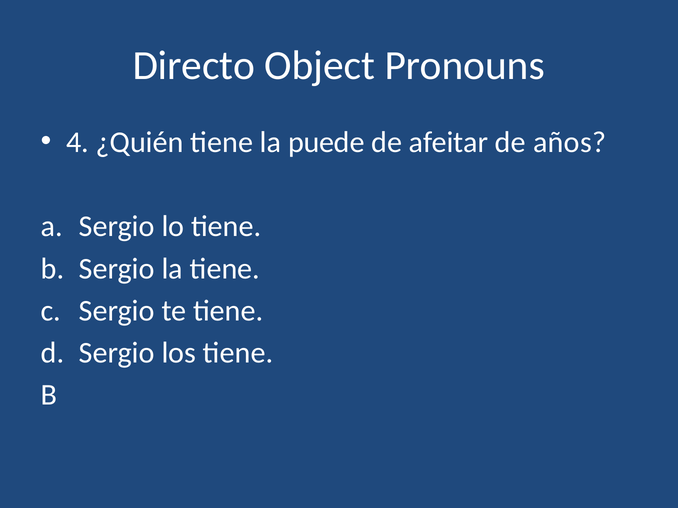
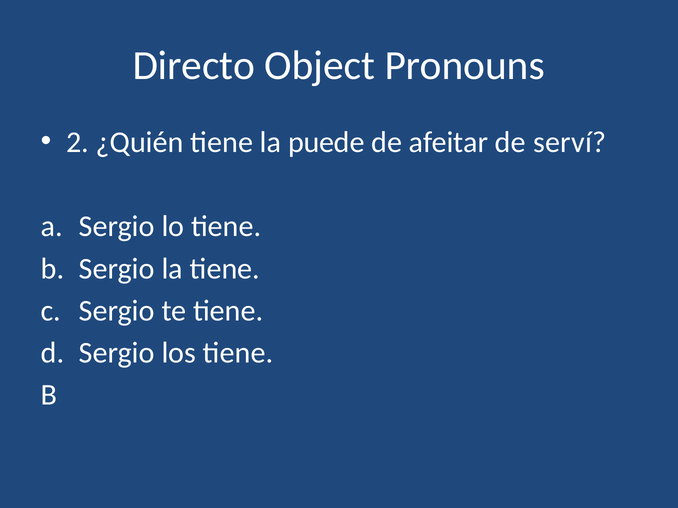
4: 4 -> 2 (78, 142)
años: años -> serví (570, 142)
